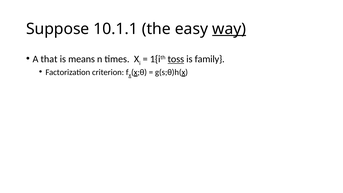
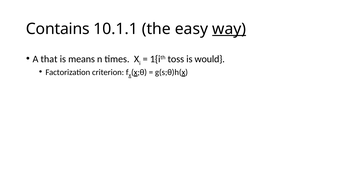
Suppose: Suppose -> Contains (58, 29)
toss underline: present -> none (176, 59)
family: family -> would (210, 59)
